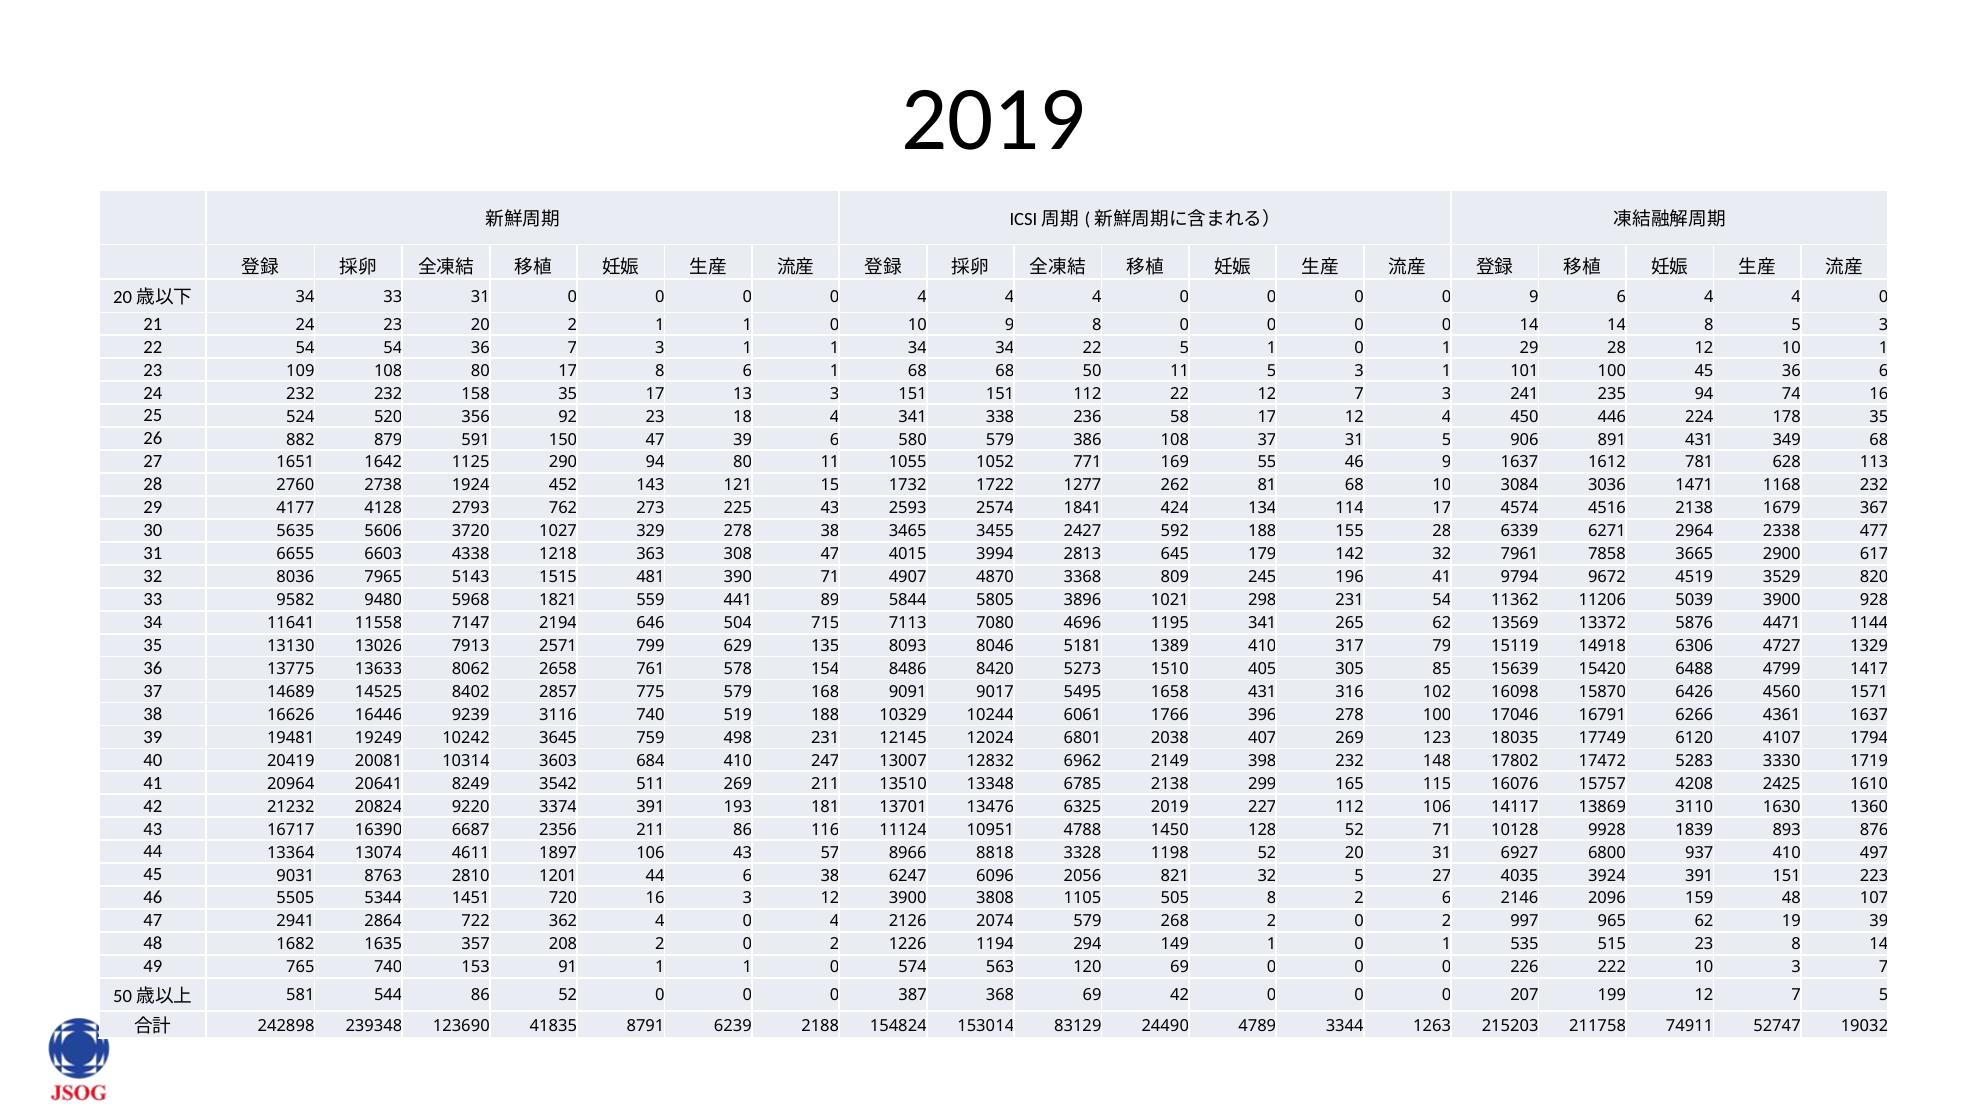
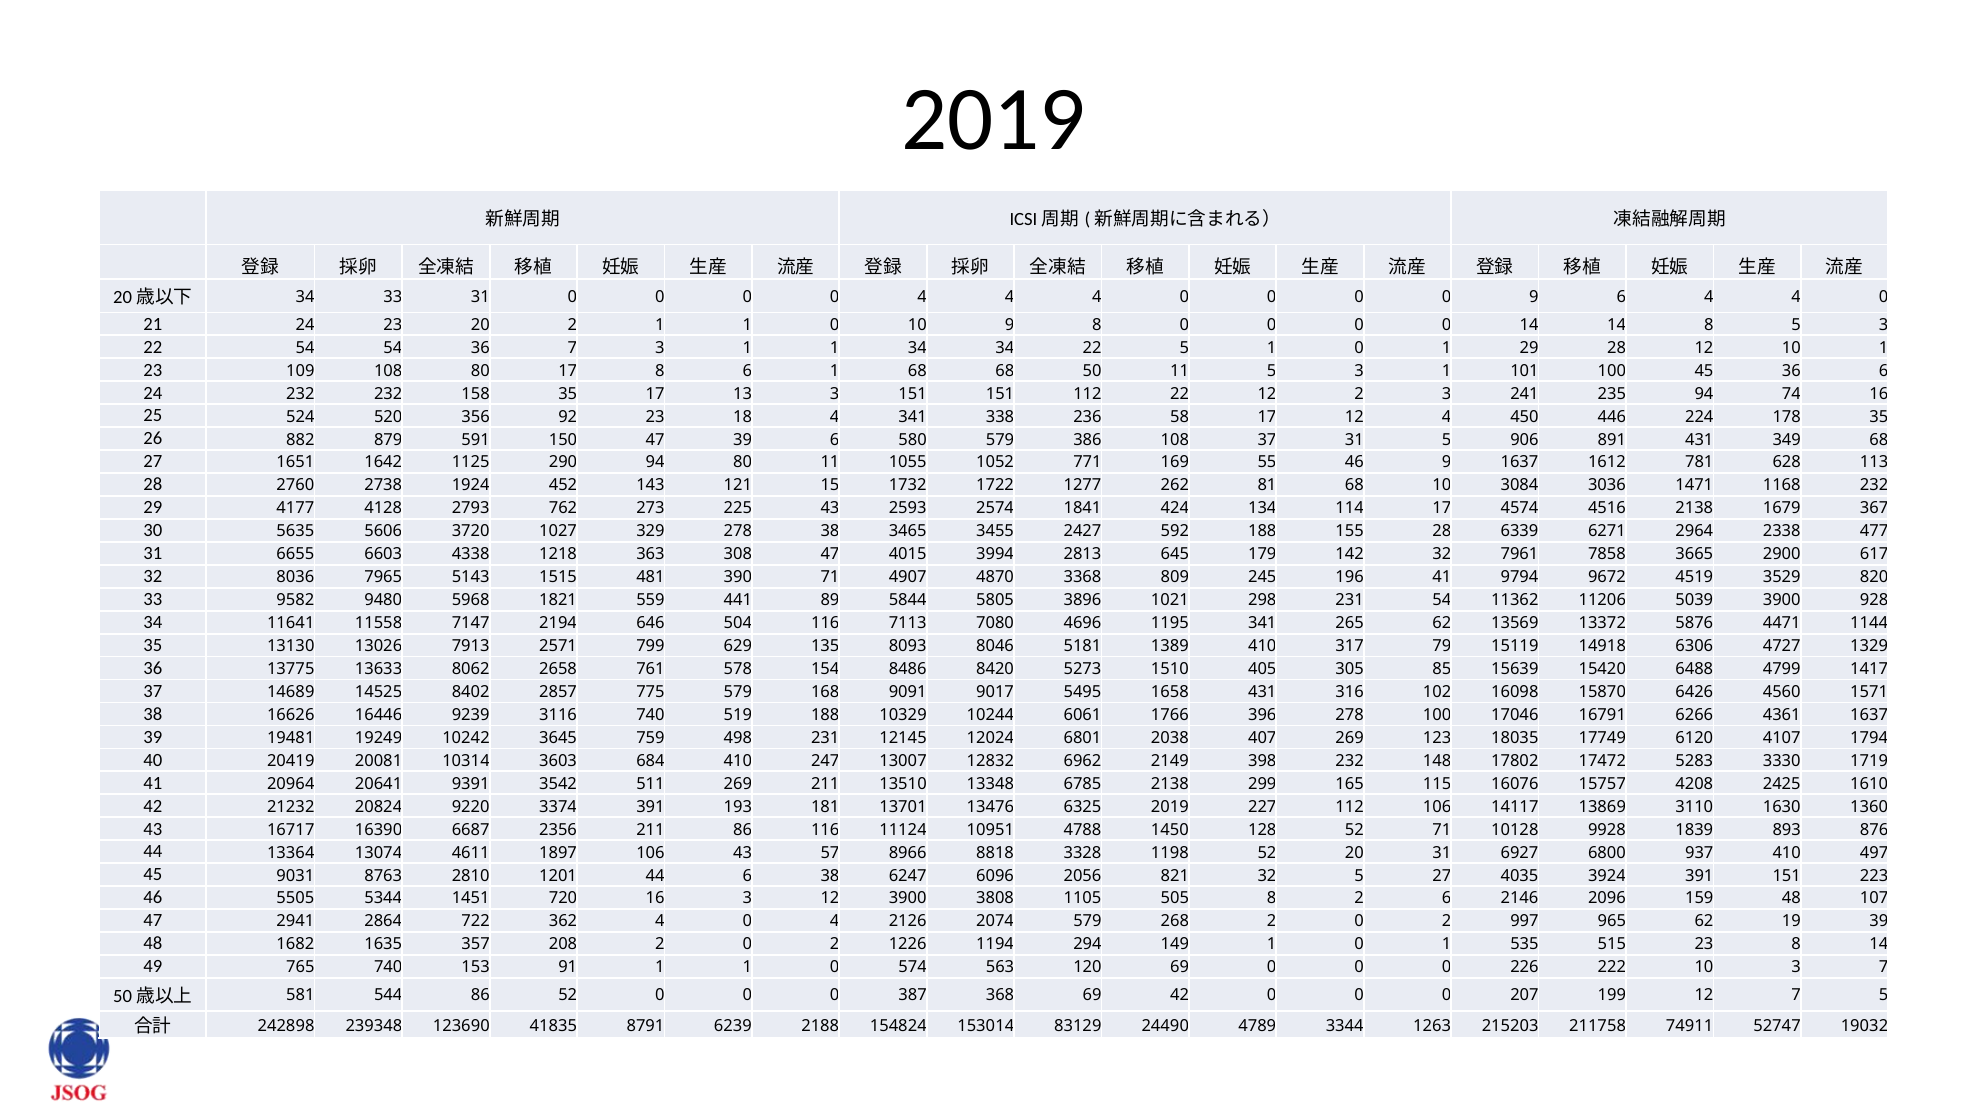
22 12 7: 7 -> 2 (1359, 394)
504 715: 715 -> 116 (825, 623)
8249: 8249 -> 9391 (471, 784)
